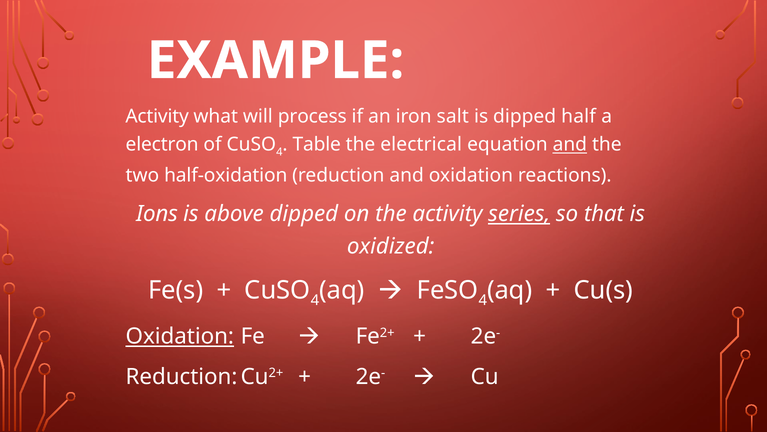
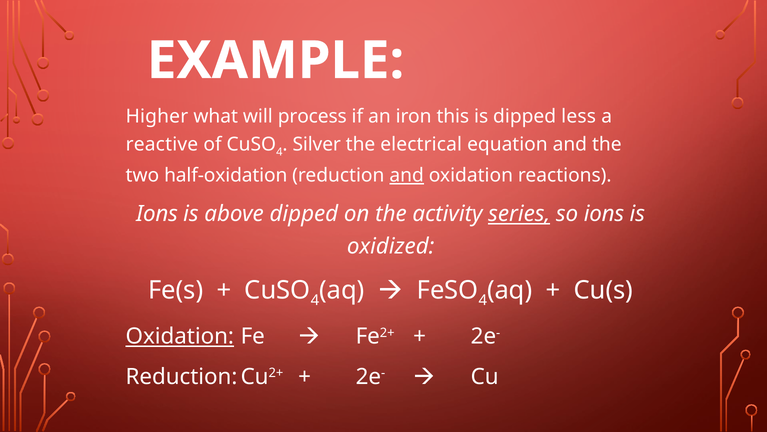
Activity: Activity -> Higher (157, 116)
salt: salt -> this (453, 116)
half: half -> less (579, 116)
electron: electron -> reactive (162, 144)
Table: Table -> Silver (317, 144)
and underline: present -> none (570, 144)
and underline: none -> present (407, 175)
so that: that -> ions (604, 214)
